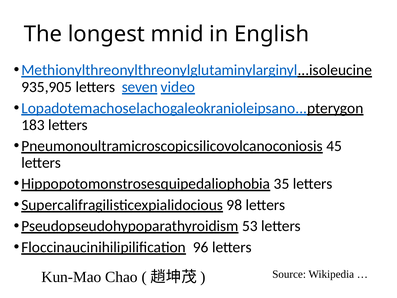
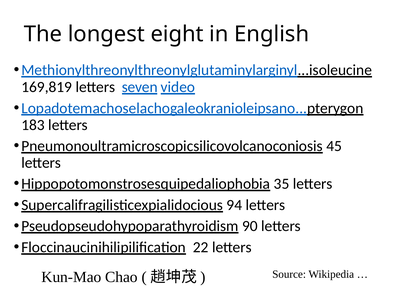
mnid: mnid -> eight (177, 34)
935,905: 935,905 -> 169,819 (47, 87)
98: 98 -> 94 (234, 205)
53: 53 -> 90 (250, 226)
96: 96 -> 22 (201, 247)
